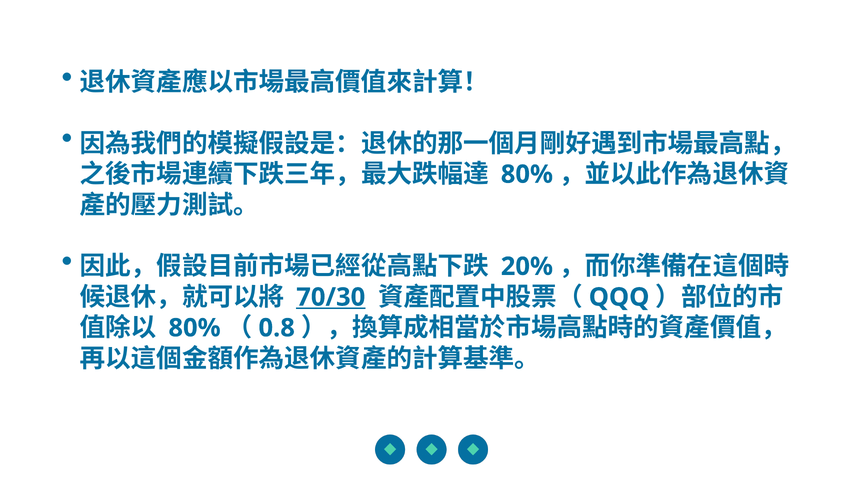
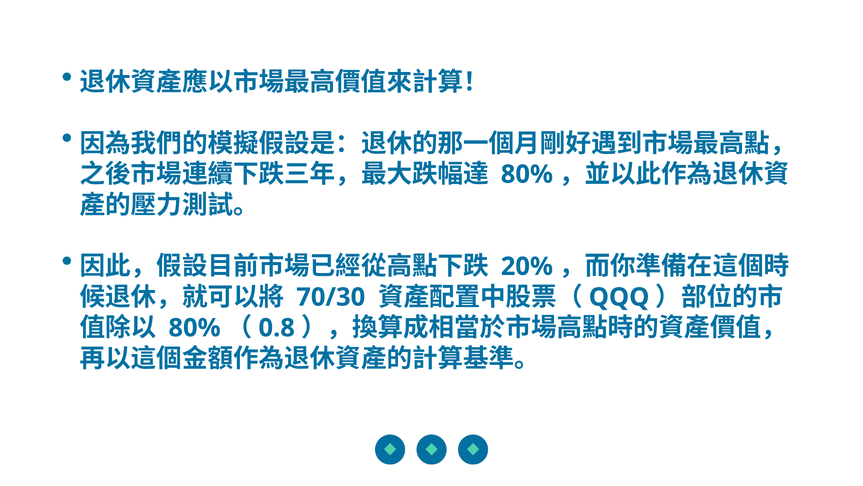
70/30 underline: present -> none (331, 297)
